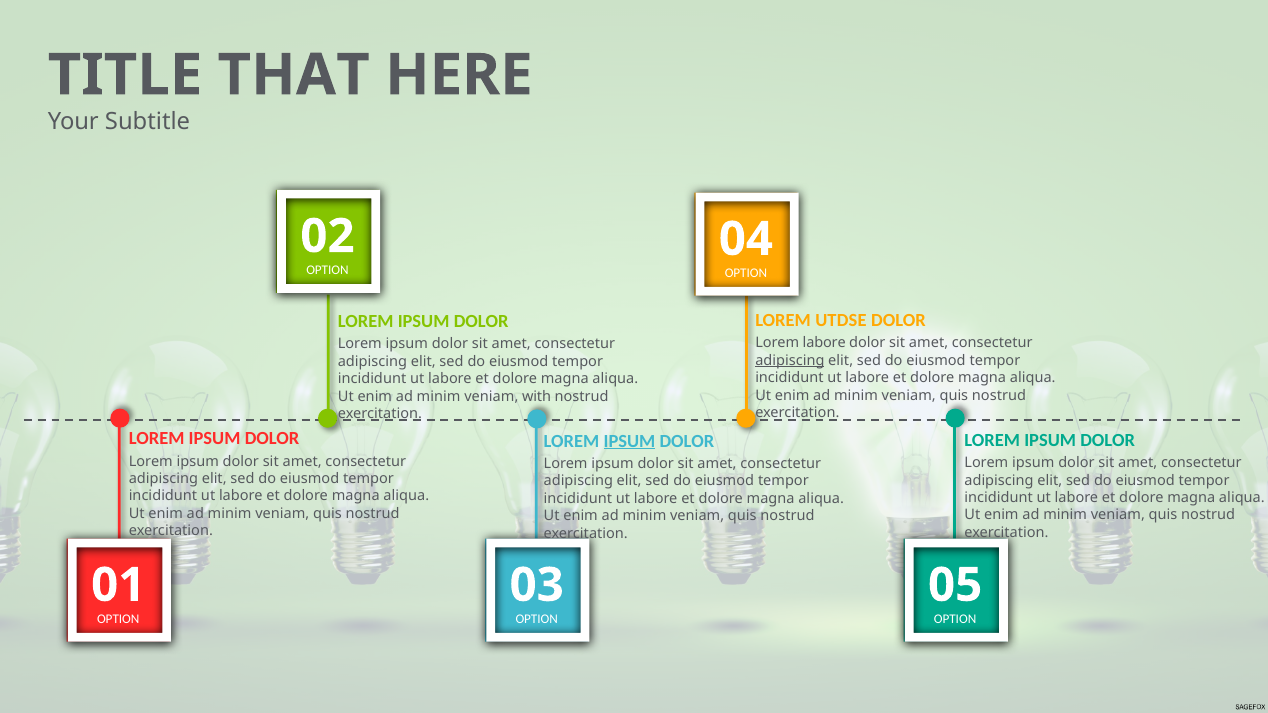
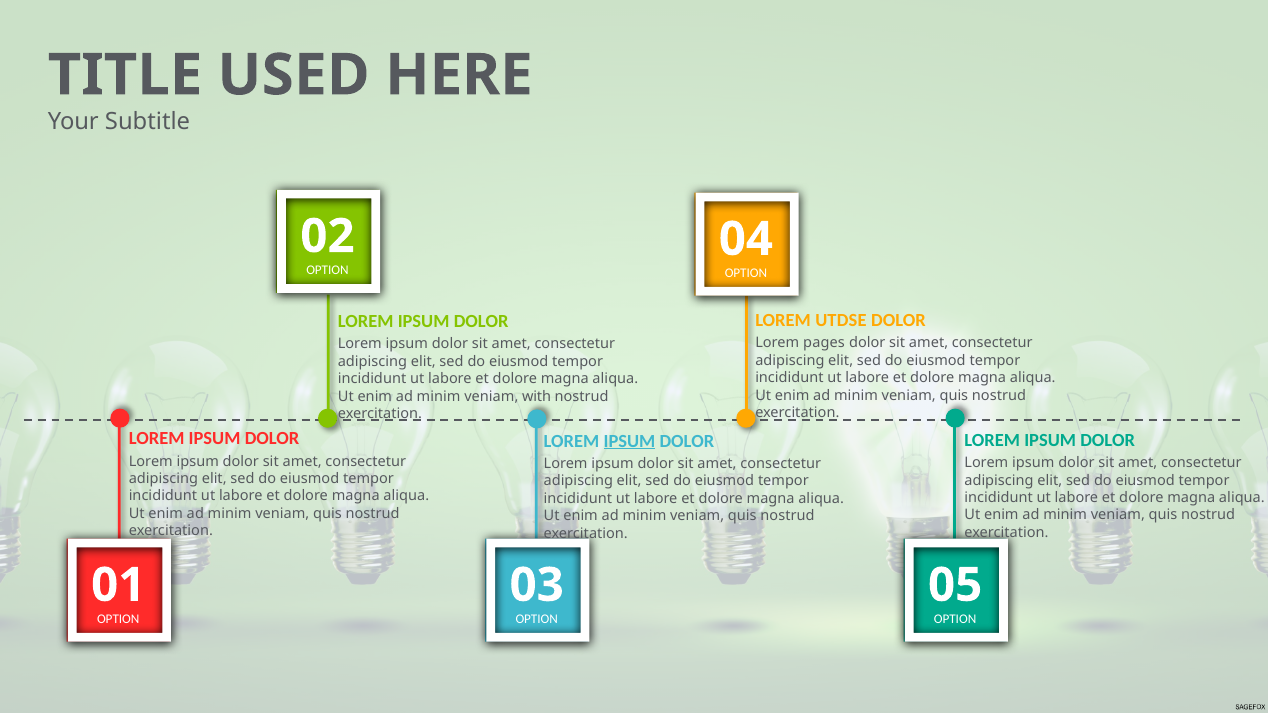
THAT: THAT -> USED (294, 75)
Lorem labore: labore -> pages (824, 343)
adipiscing underline: present -> none (790, 361)
